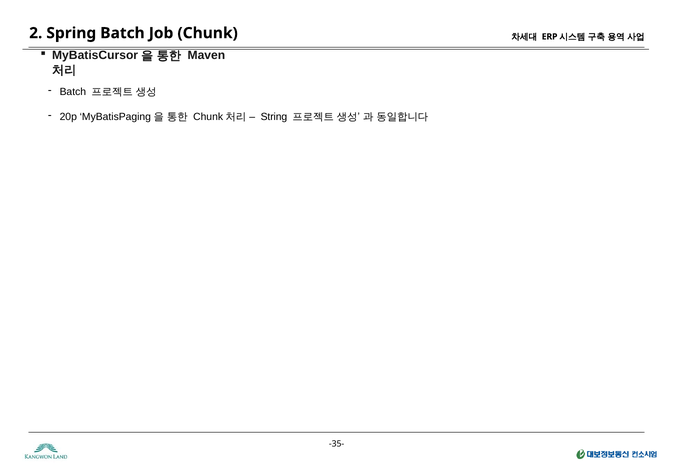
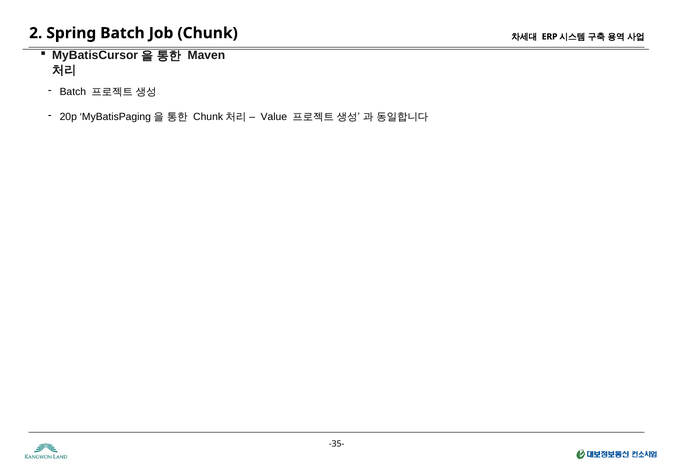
String: String -> Value (274, 117)
